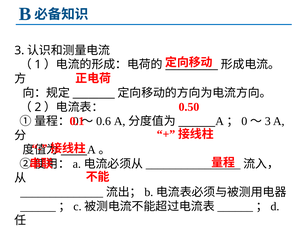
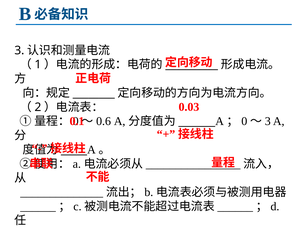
0.50: 0.50 -> 0.03 (189, 107)
